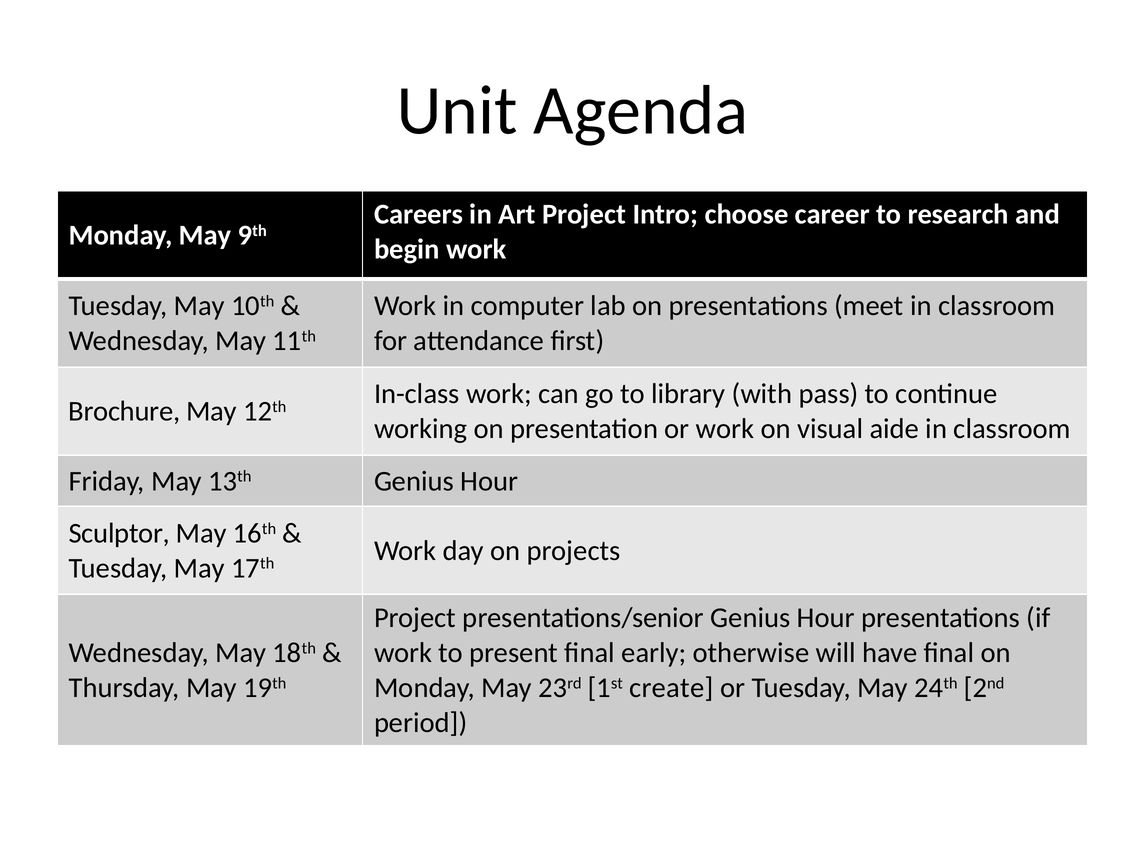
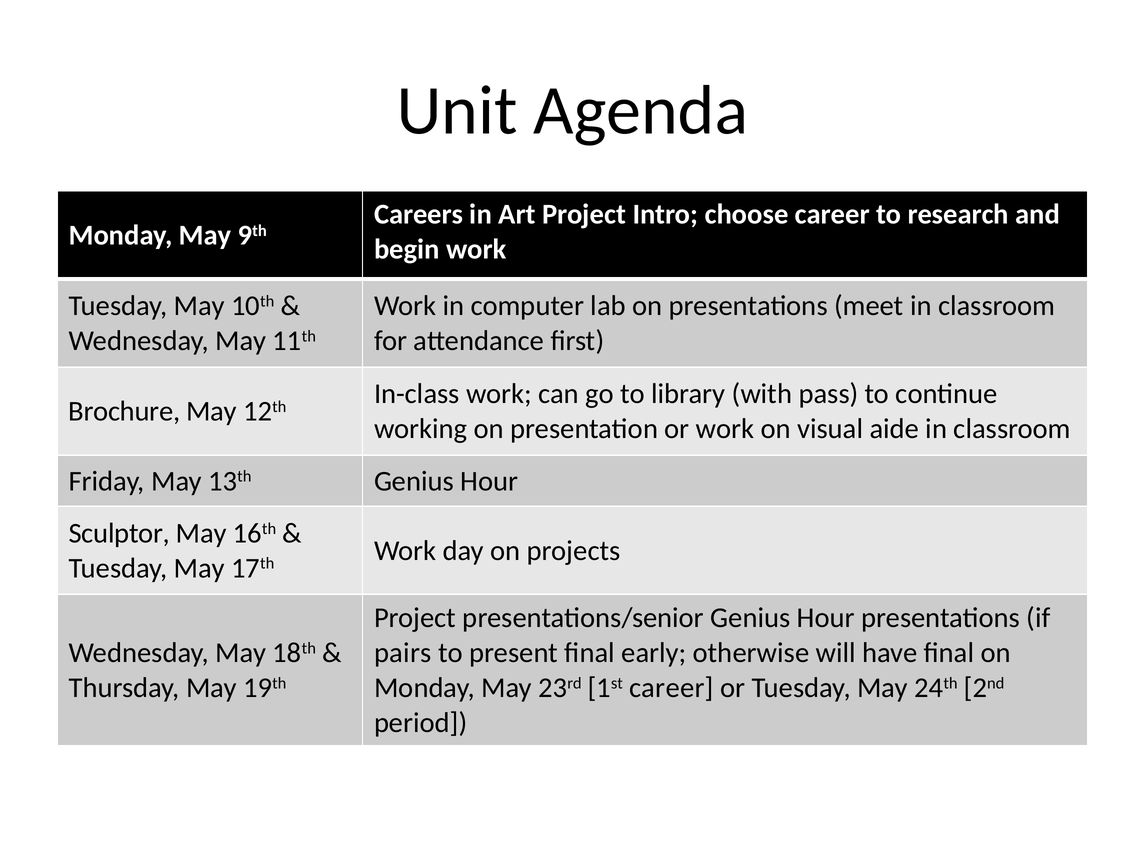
work: work -> pairs (403, 653)
1st create: create -> career (671, 688)
